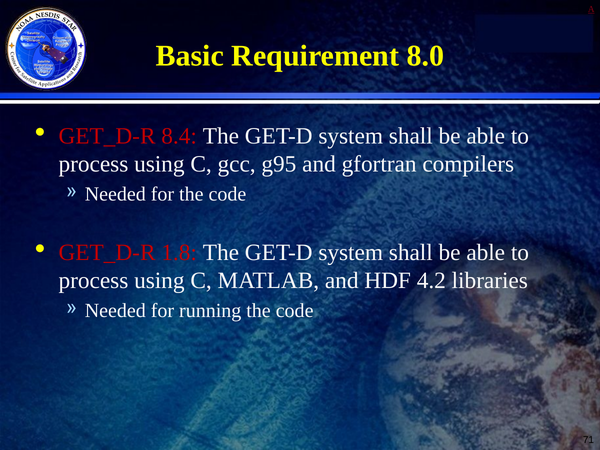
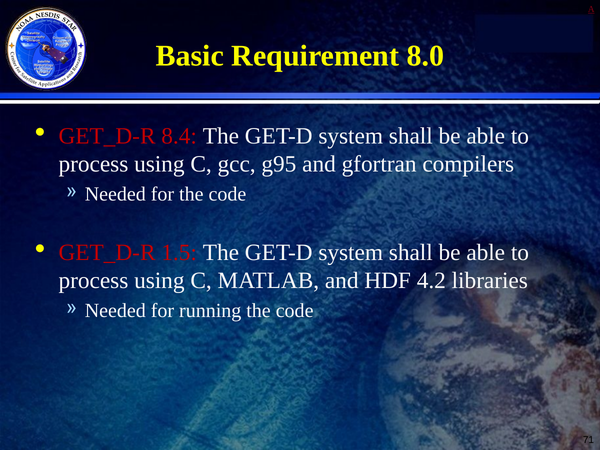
1.8: 1.8 -> 1.5 (179, 253)
